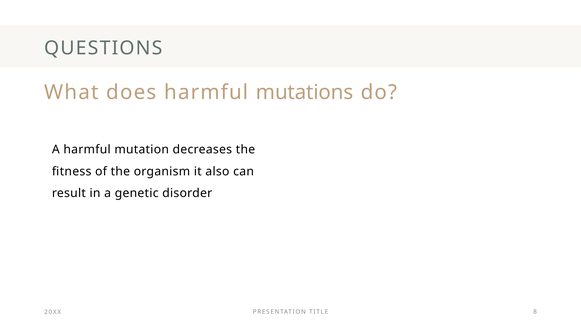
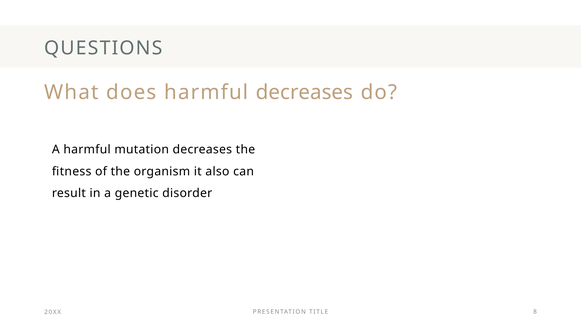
harmful mutations: mutations -> decreases (305, 92)
